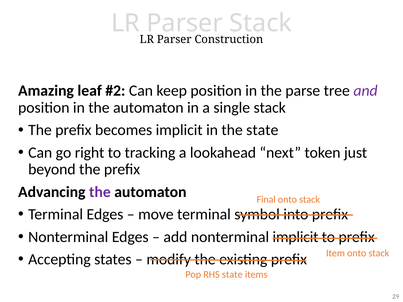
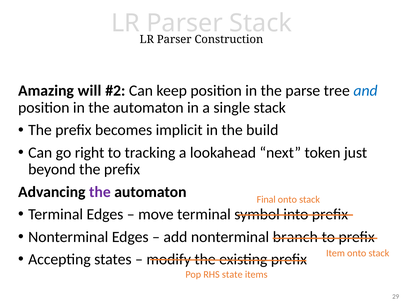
leaf: leaf -> will (90, 91)
and colour: purple -> blue (366, 91)
the state: state -> build (262, 130)
nonterminal implicit: implicit -> branch (295, 237)
